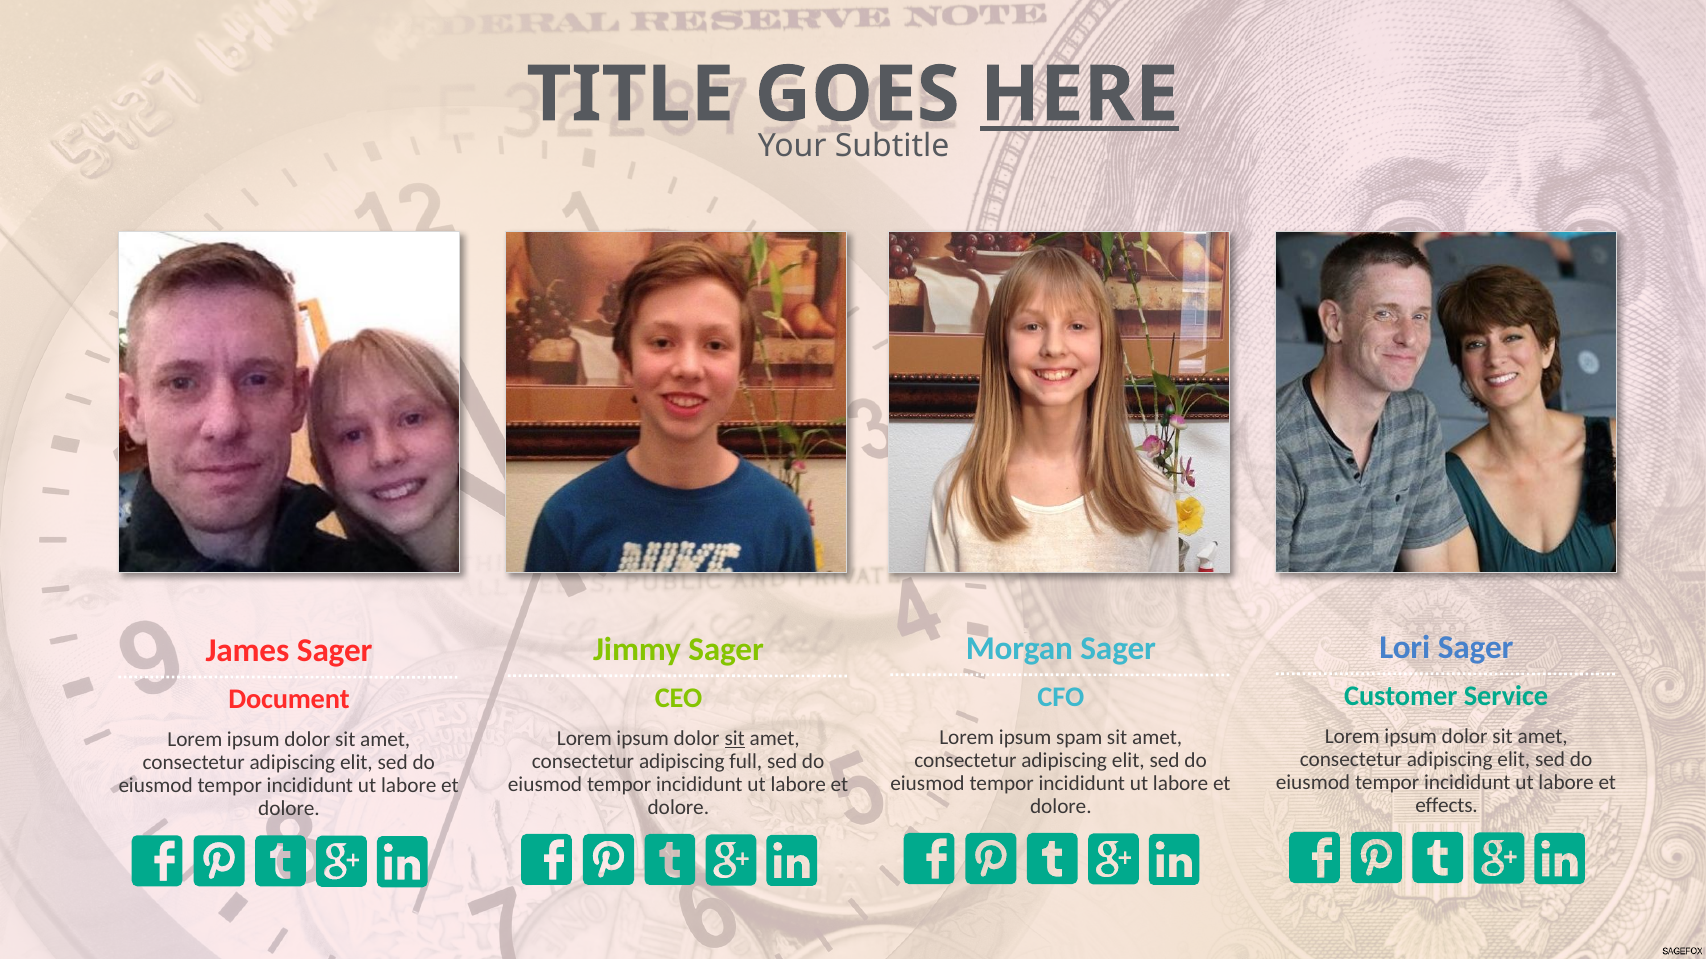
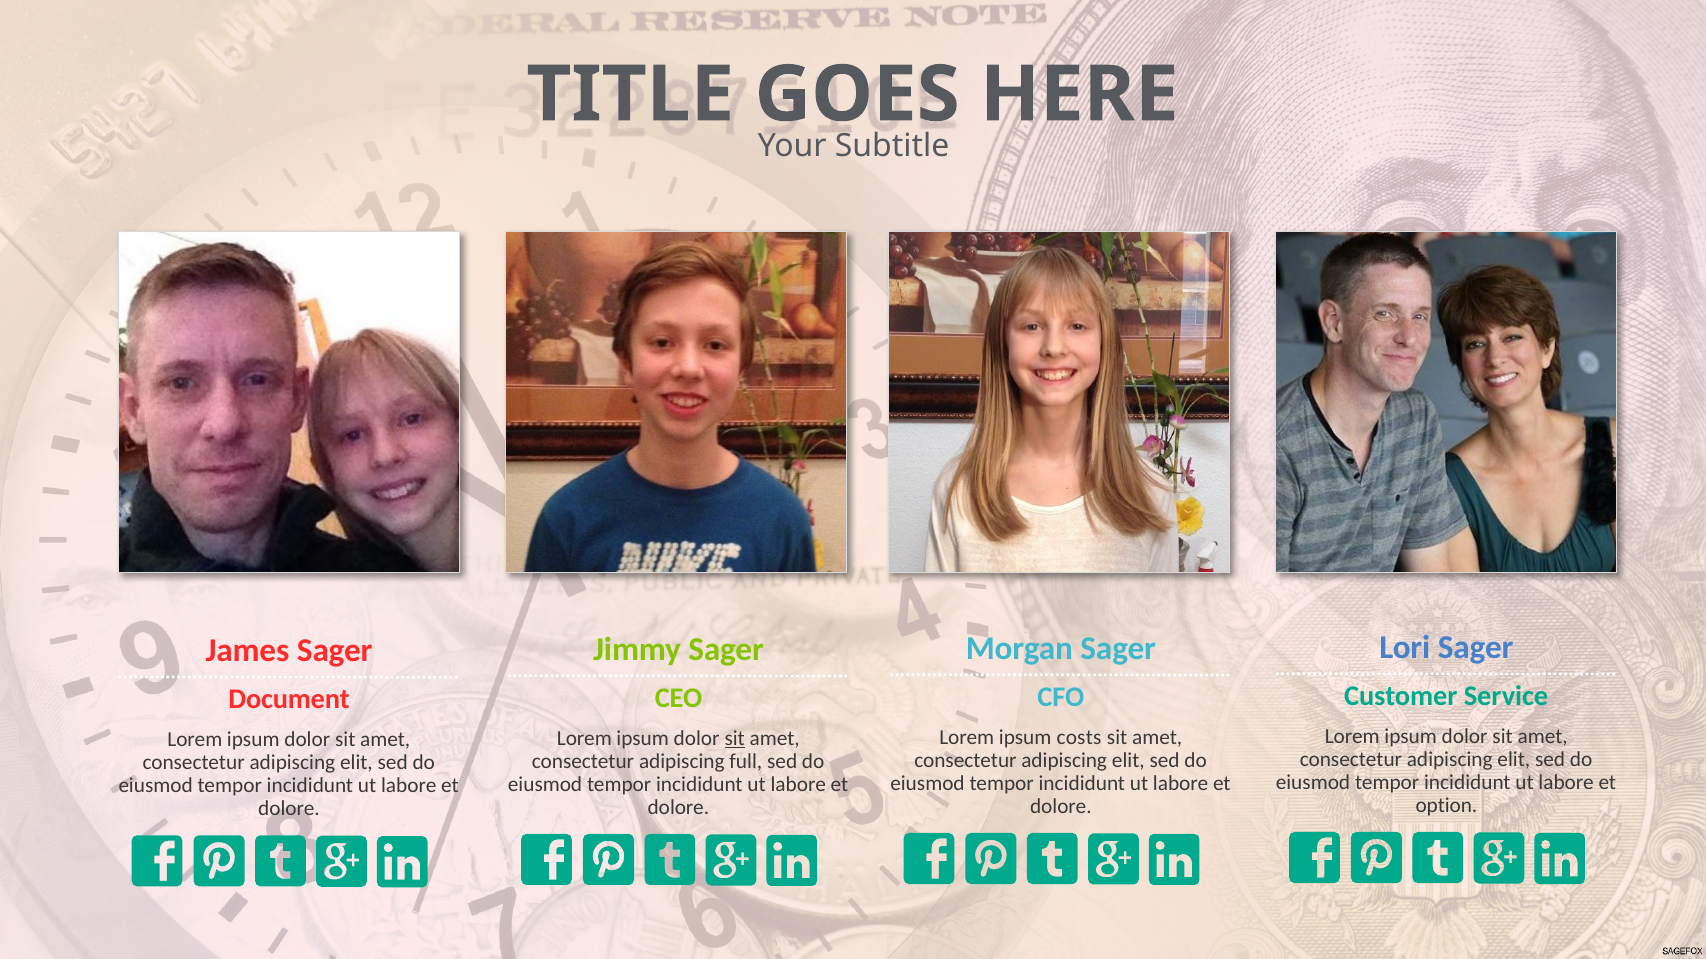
HERE underline: present -> none (1079, 95)
spam: spam -> costs (1079, 738)
effects: effects -> option (1446, 806)
